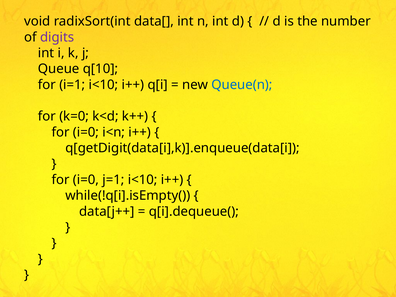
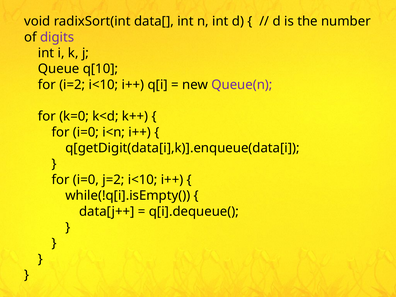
i=1: i=1 -> i=2 (72, 85)
Queue(n colour: blue -> purple (242, 85)
j=1: j=1 -> j=2 (113, 180)
